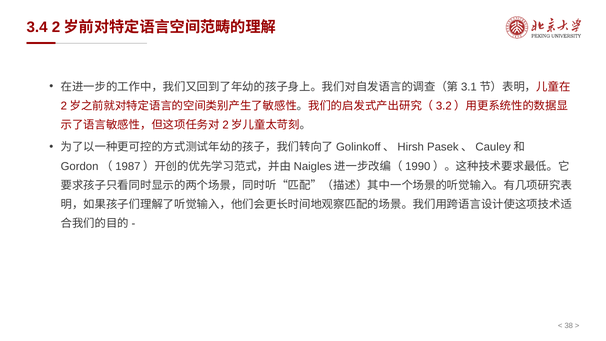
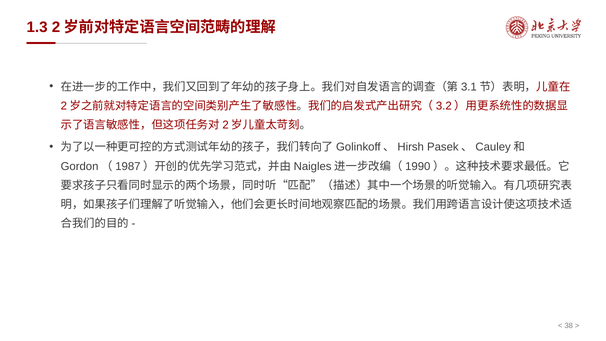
3.4: 3.4 -> 1.3 (37, 27)
